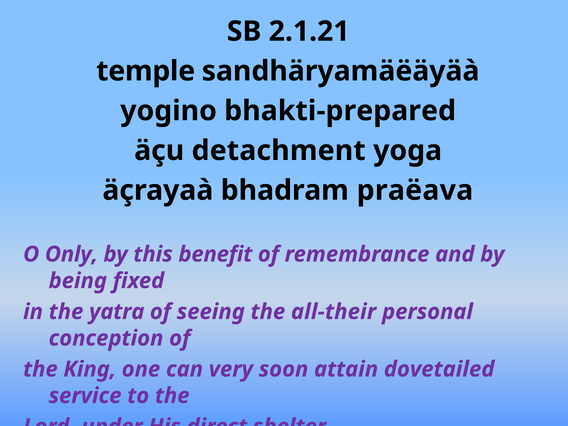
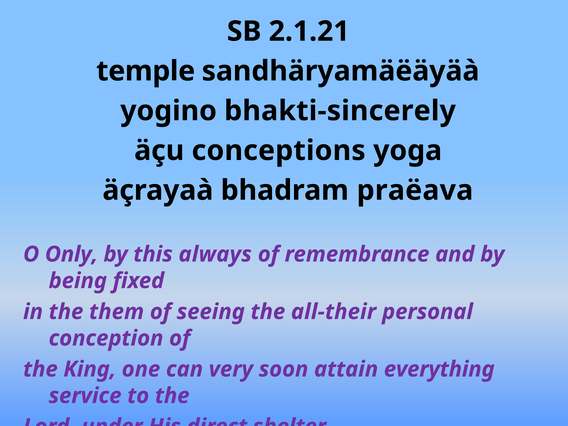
bhakti-prepared: bhakti-prepared -> bhakti-sincerely (340, 111)
detachment: detachment -> conceptions (279, 151)
benefit: benefit -> always (215, 254)
yatra: yatra -> them (117, 312)
dovetailed: dovetailed -> everything (439, 369)
